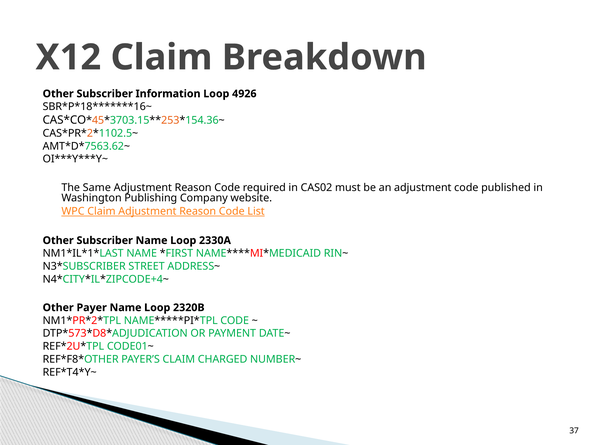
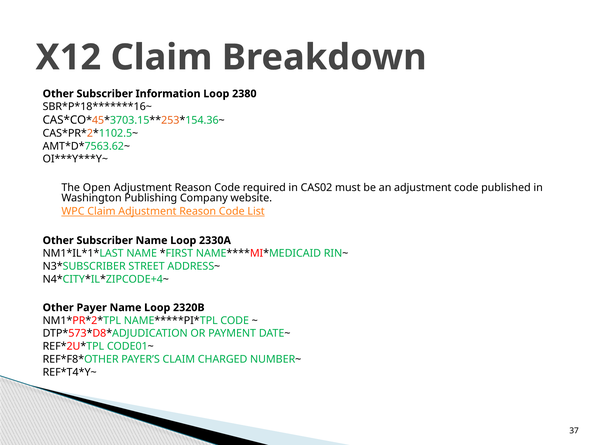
4926: 4926 -> 2380 (244, 94)
Same: Same -> Open (97, 187)
